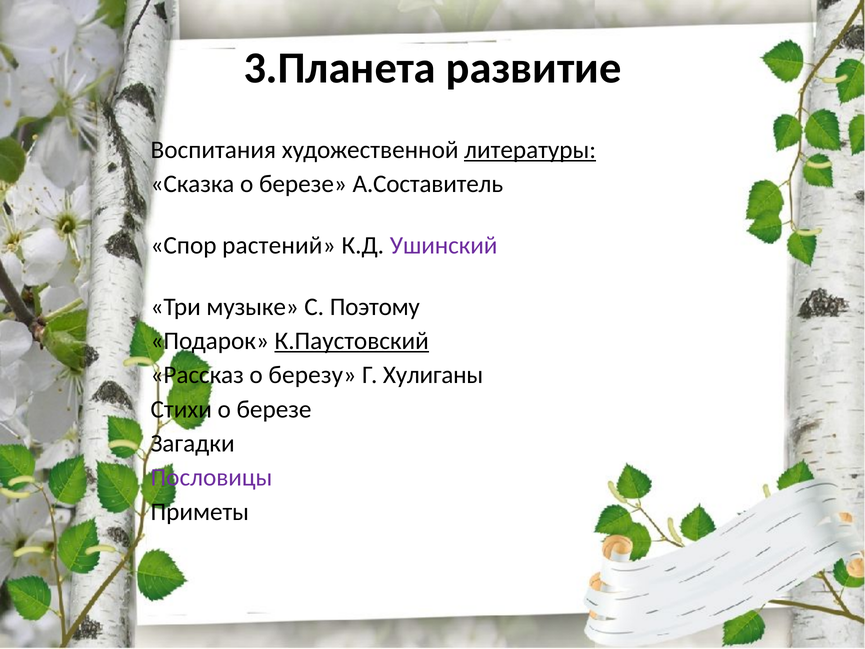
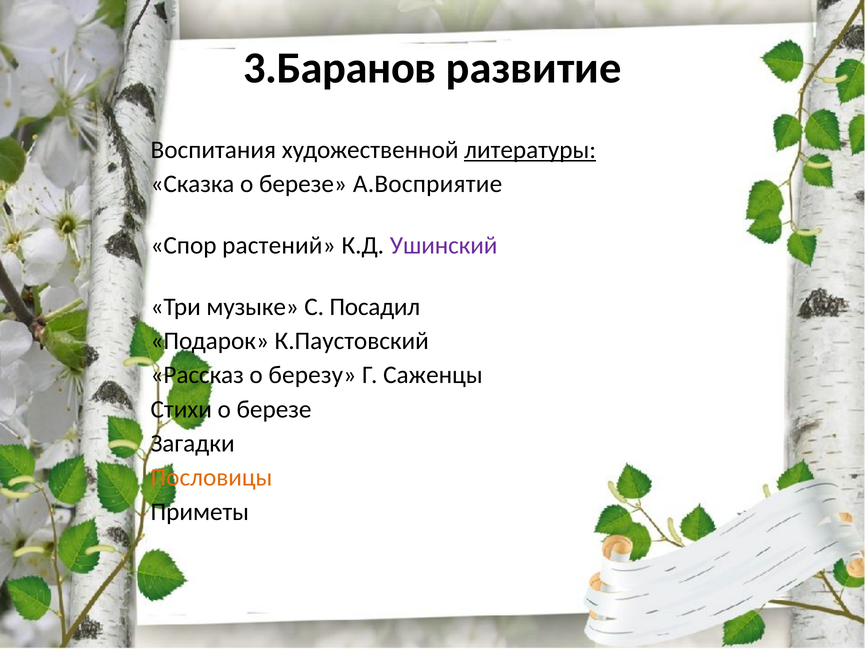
3.Планета: 3.Планета -> 3.Баранов (340, 68)
А.Составитель: А.Составитель -> А.Восприятие (428, 184)
Поэтому: Поэтому -> Посадил (375, 307)
К.Паустовский underline: present -> none (352, 341)
Хулиганы: Хулиганы -> Саженцы (433, 375)
Пословицы colour: purple -> orange (211, 477)
